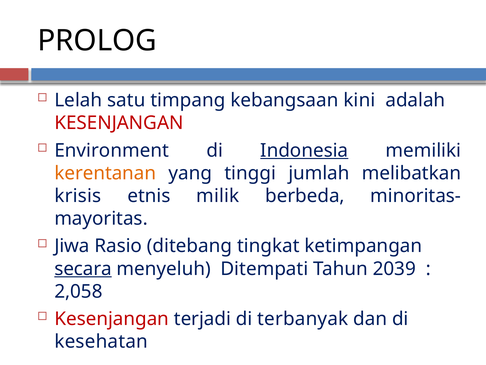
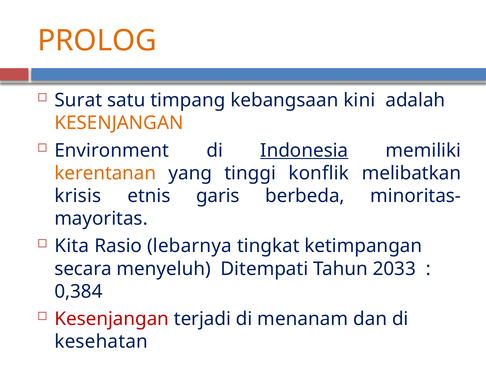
PROLOG colour: black -> orange (97, 41)
Lelah: Lelah -> Surat (78, 100)
KESENJANGAN colour: red -> orange (119, 123)
jumlah: jumlah -> konflik (319, 173)
milik: milik -> garis (218, 196)
Jiwa: Jiwa -> Kita (72, 246)
ditebang: ditebang -> lebarnya (189, 246)
secara underline: present -> none (83, 268)
2039: 2039 -> 2033 (394, 268)
2,058: 2,058 -> 0,384 (78, 291)
terbanyak: terbanyak -> menanam (303, 319)
